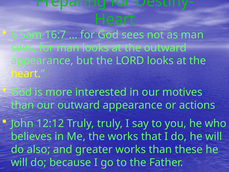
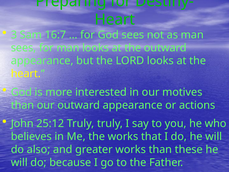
6: 6 -> 3 (14, 35)
12:12: 12:12 -> 25:12 (50, 123)
